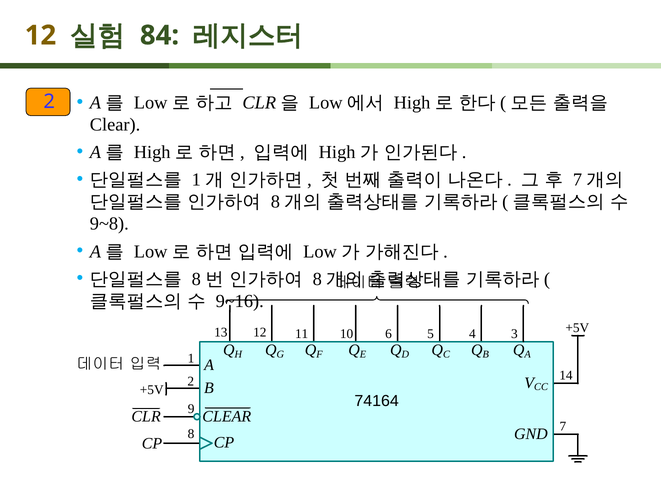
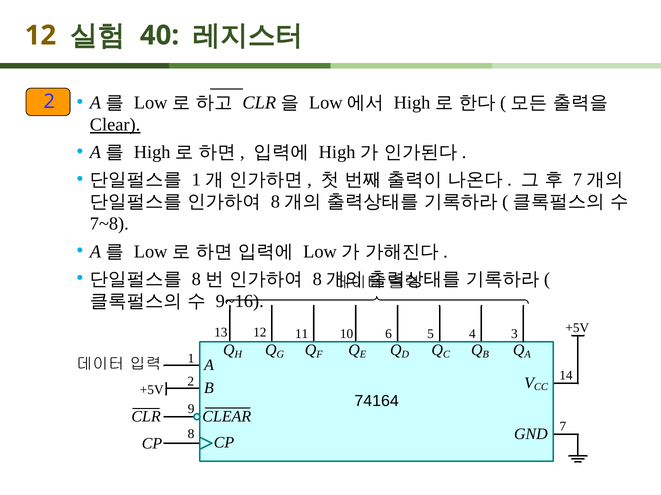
84: 84 -> 40 (159, 35)
Clear underline: none -> present (115, 125)
9~8: 9~8 -> 7~8 (109, 224)
